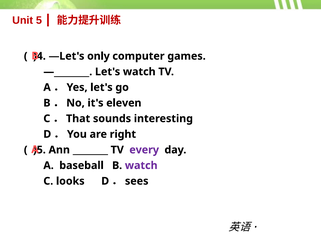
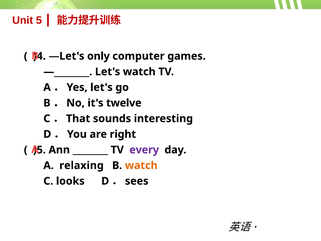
eleven: eleven -> twelve (124, 103)
baseball: baseball -> relaxing (82, 165)
watch colour: purple -> orange (141, 165)
